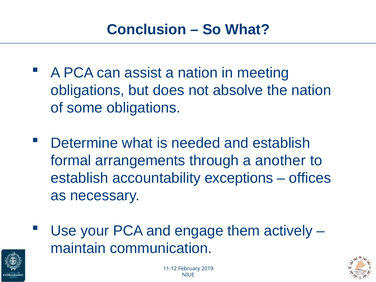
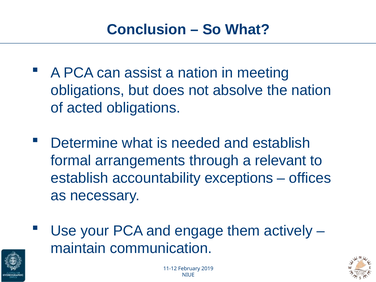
some: some -> acted (85, 108)
another: another -> relevant (281, 161)
